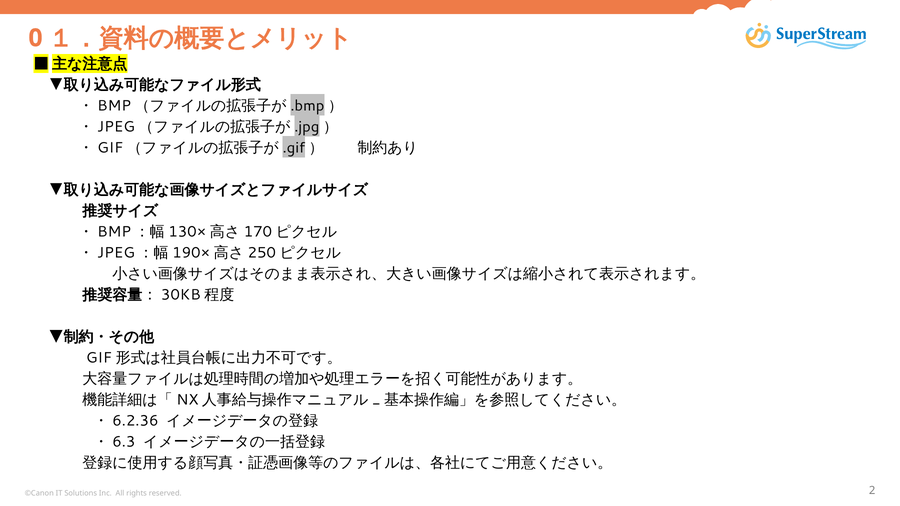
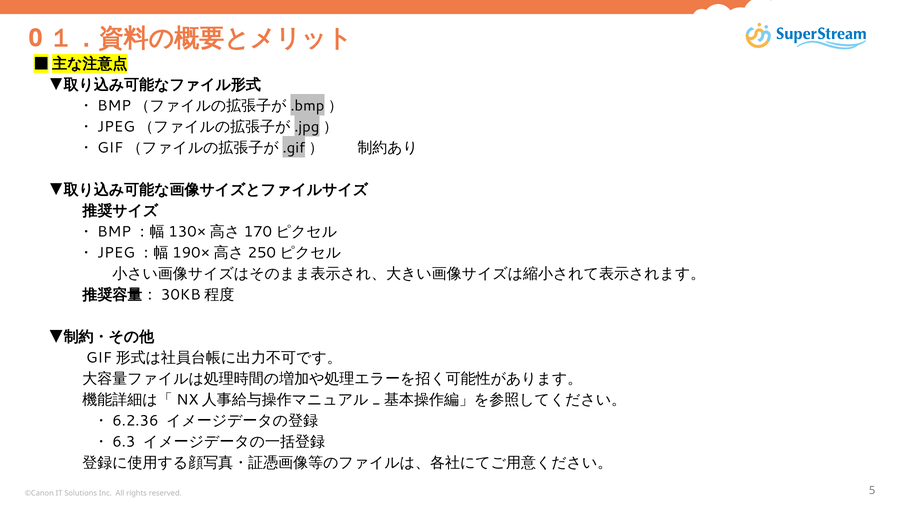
2: 2 -> 5 (872, 491)
